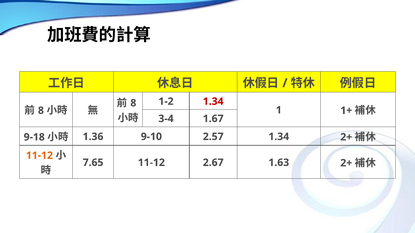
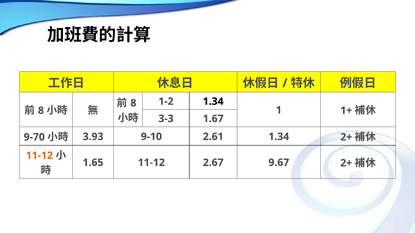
1.34 colour: red -> black (213, 102)
3-4: 3-4 -> 3-3 (166, 119)
9-18: 9-18 -> 9-70 (34, 137)
1.36: 1.36 -> 3.93 (93, 137)
2.57: 2.57 -> 2.61 (213, 137)
7.65: 7.65 -> 1.65 (93, 163)
1.63: 1.63 -> 9.67 (279, 163)
